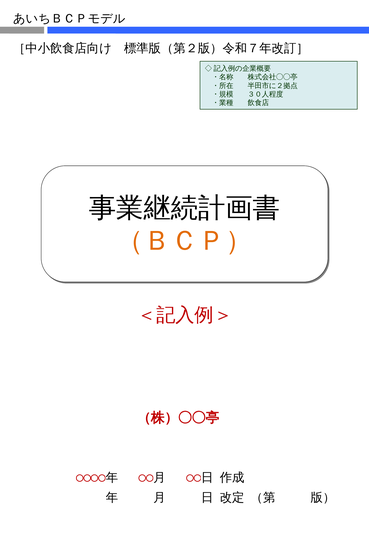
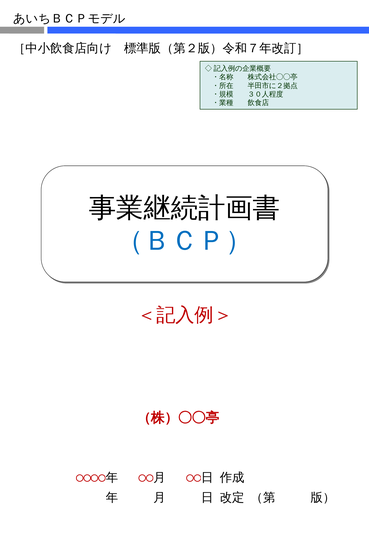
（ＢＣＰ） colour: orange -> blue (185, 241)
